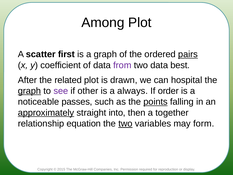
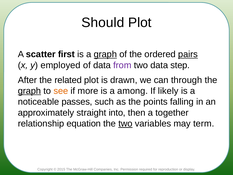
Among: Among -> Should (103, 23)
graph underline: none -> present (105, 54)
coefficient: coefficient -> employed (61, 65)
best: best -> step (180, 65)
hospital: hospital -> through (187, 80)
see colour: purple -> orange (61, 91)
other: other -> more (88, 91)
always: always -> among (133, 91)
order: order -> likely (168, 91)
points underline: present -> none (156, 102)
approximately underline: present -> none (46, 113)
form: form -> term (204, 123)
